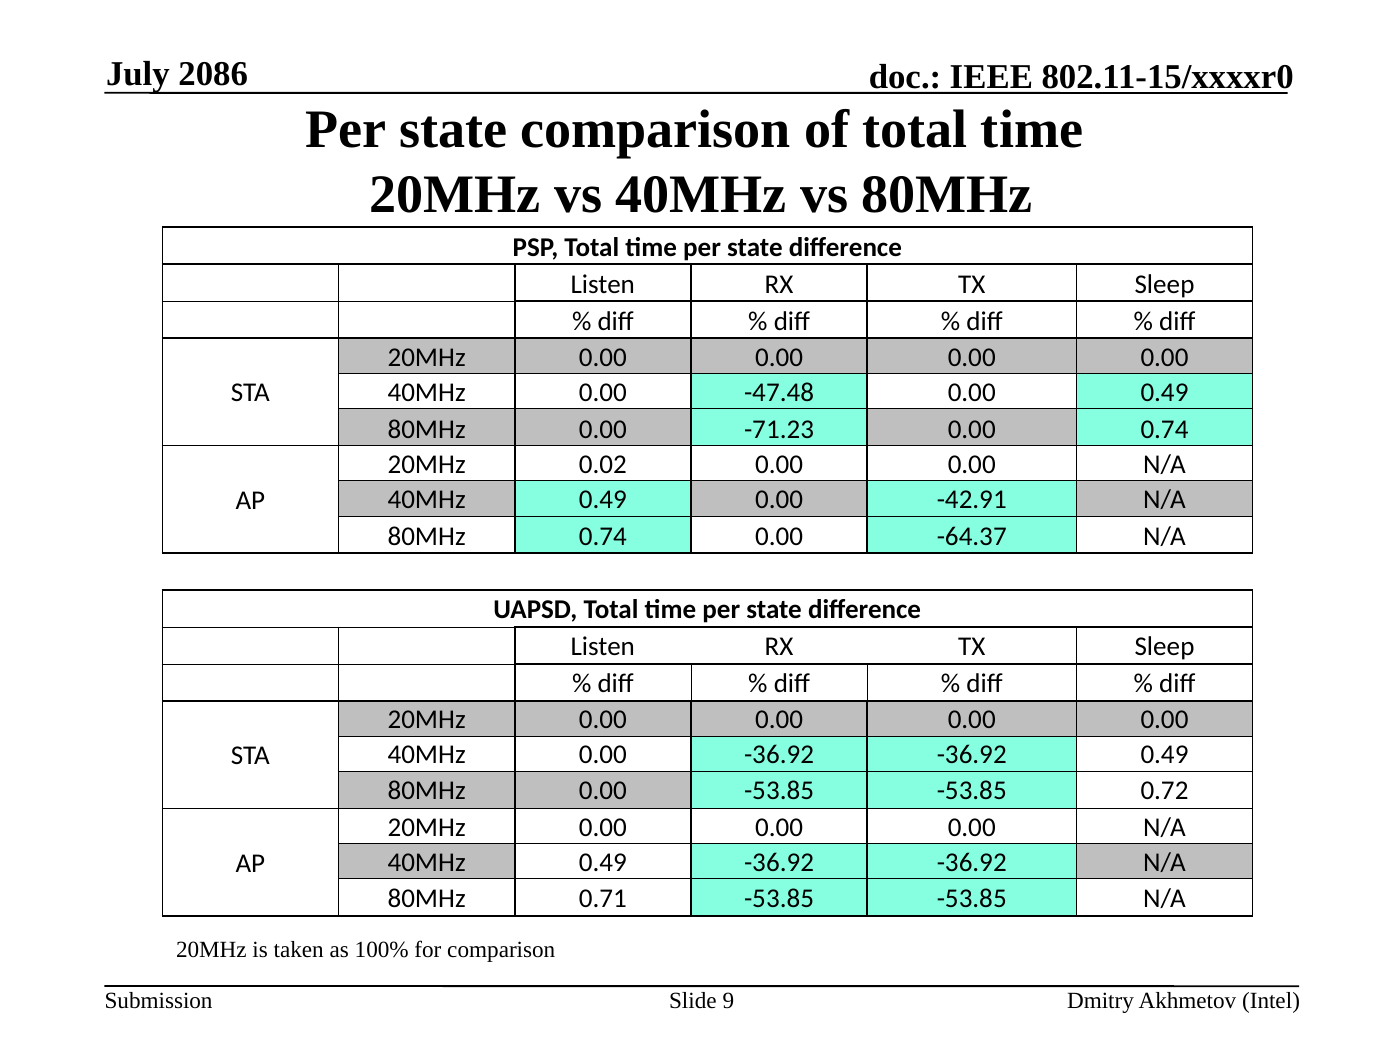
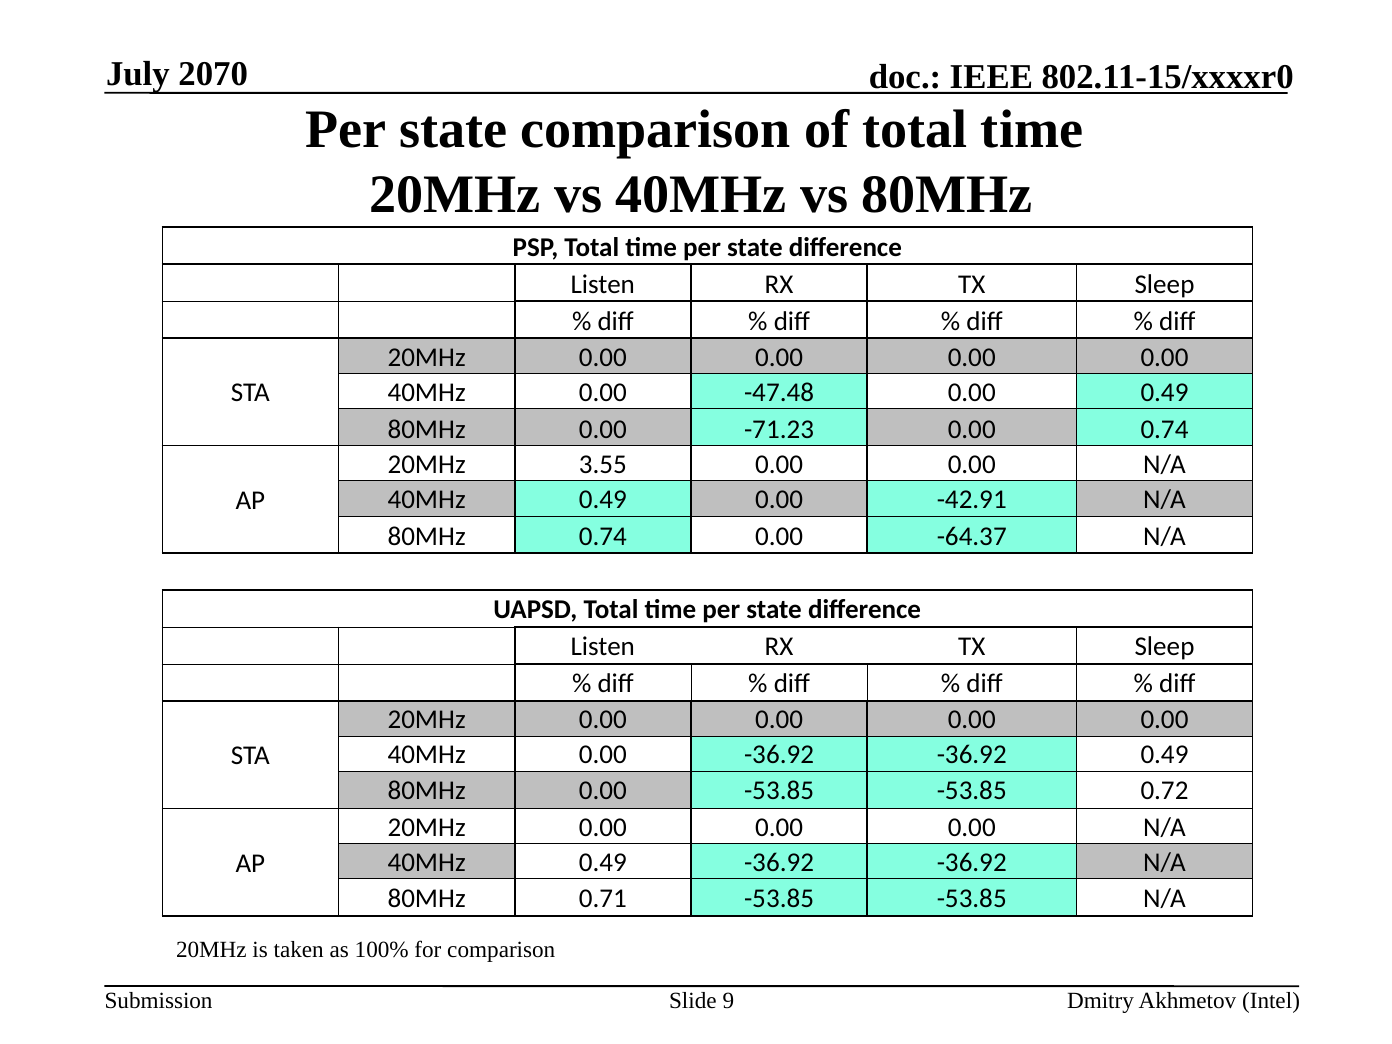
2086: 2086 -> 2070 (213, 74)
0.02: 0.02 -> 3.55 (603, 465)
